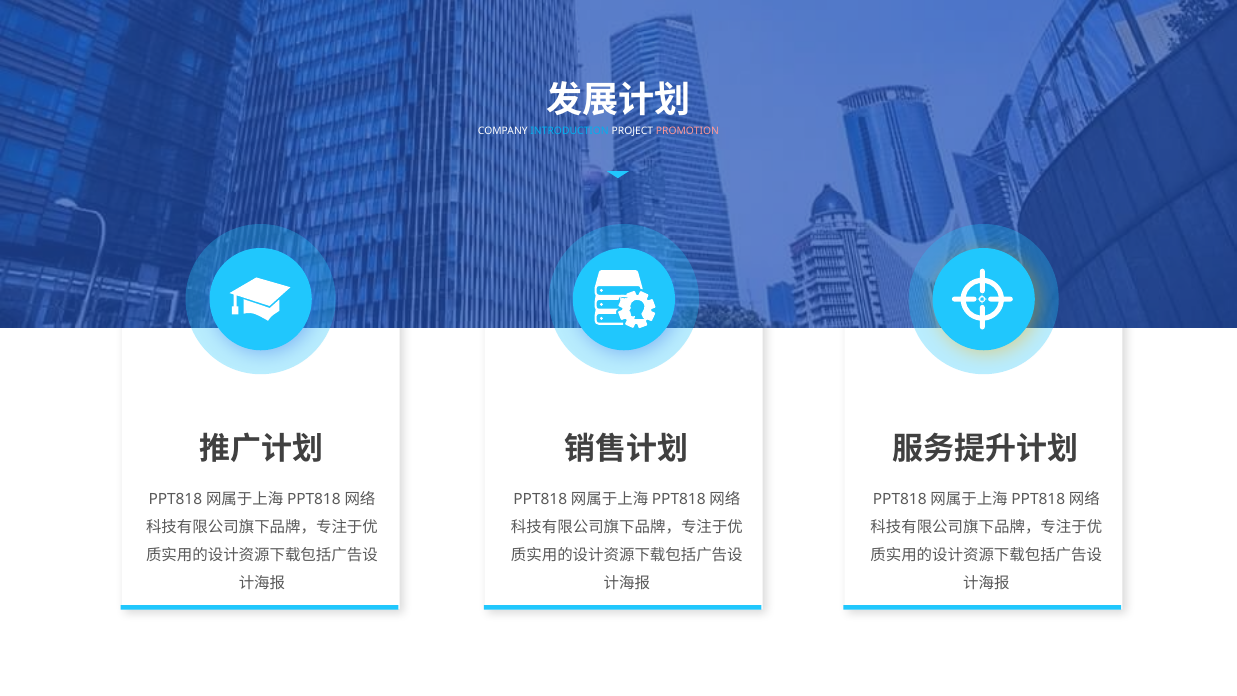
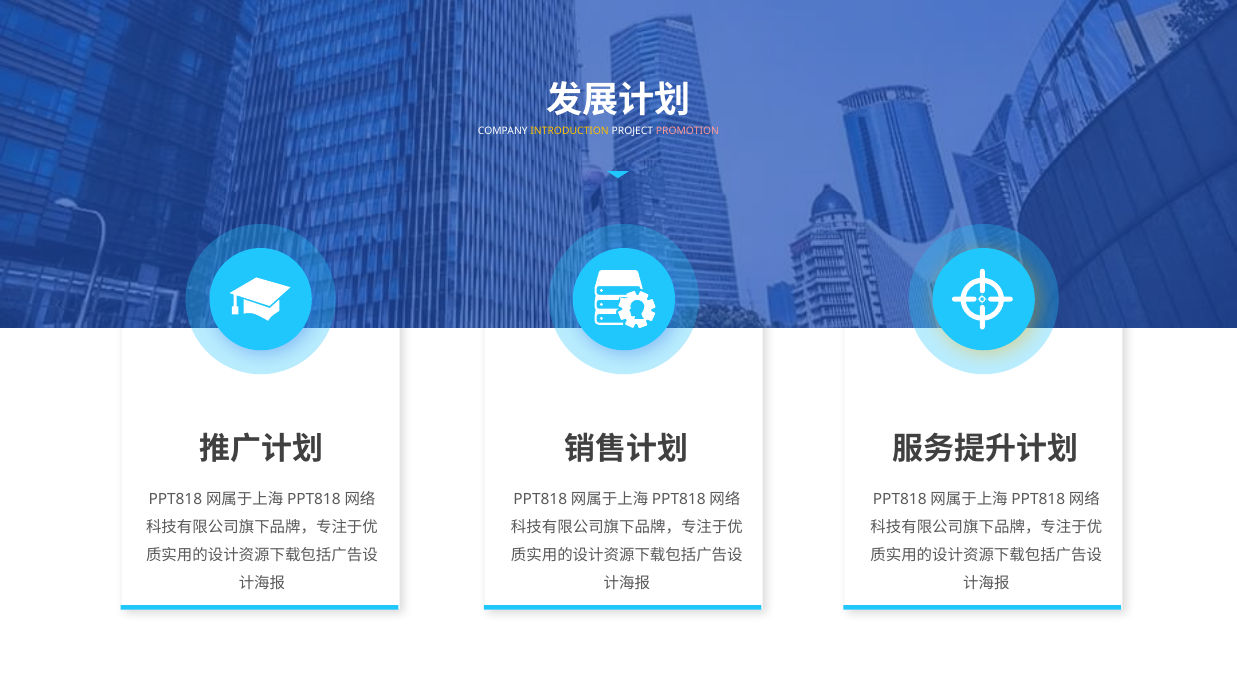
INTRODUCTION colour: light blue -> yellow (570, 131)
